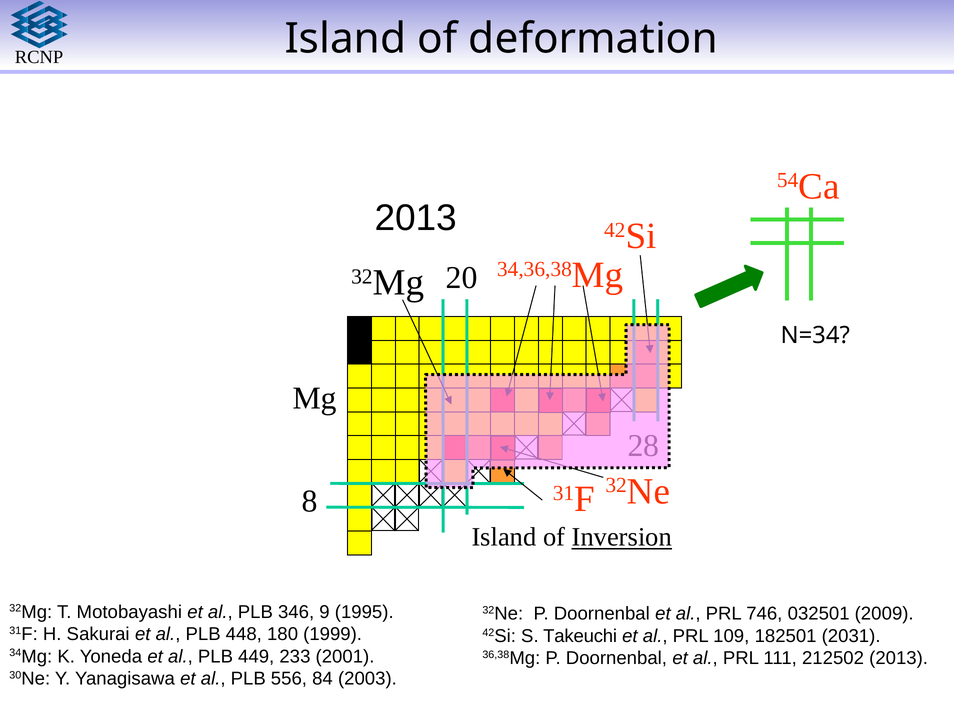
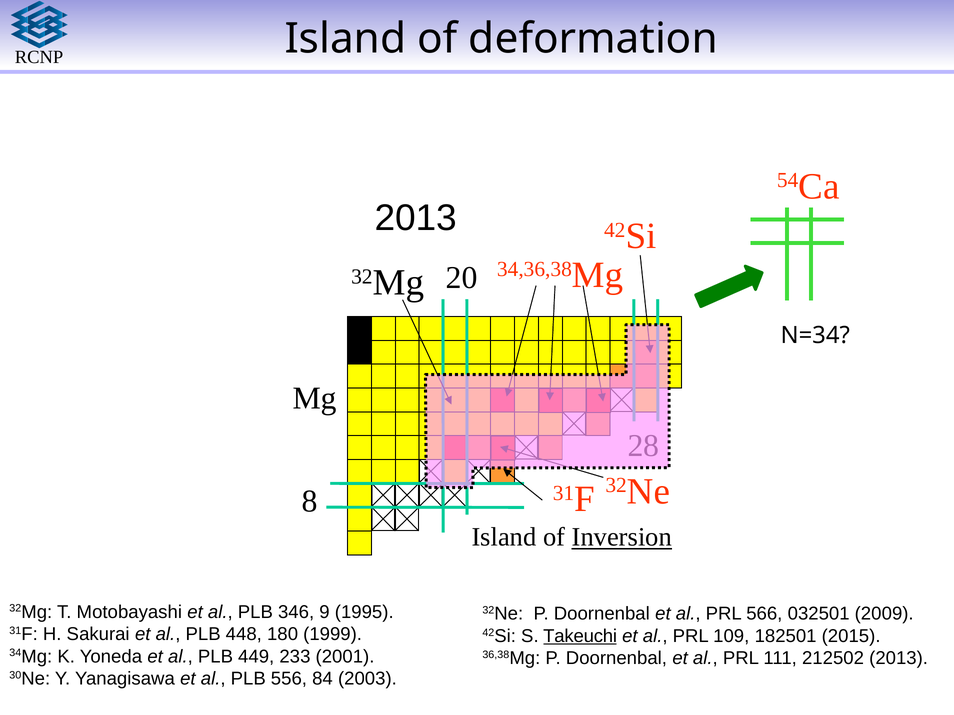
746: 746 -> 566 (764, 614)
Takeuchi underline: none -> present (580, 637)
2031: 2031 -> 2015 (851, 637)
